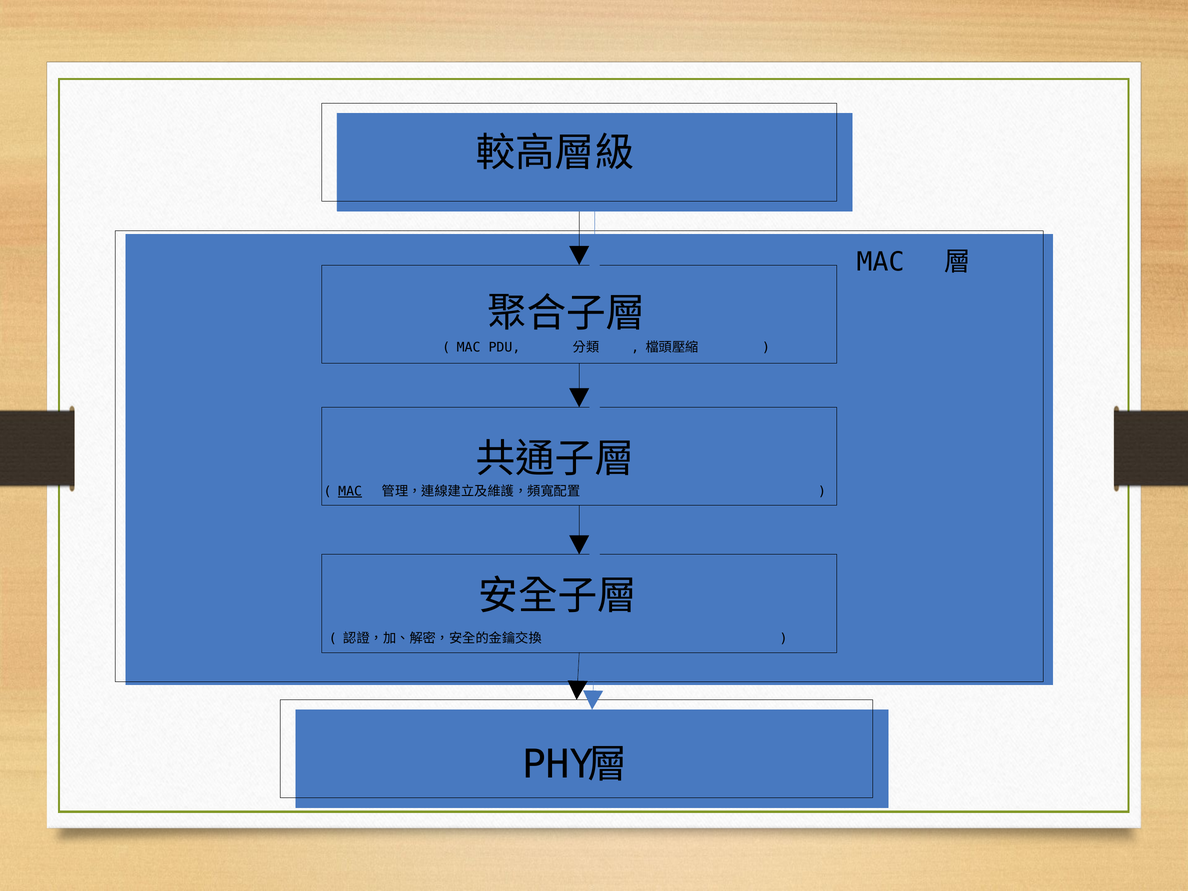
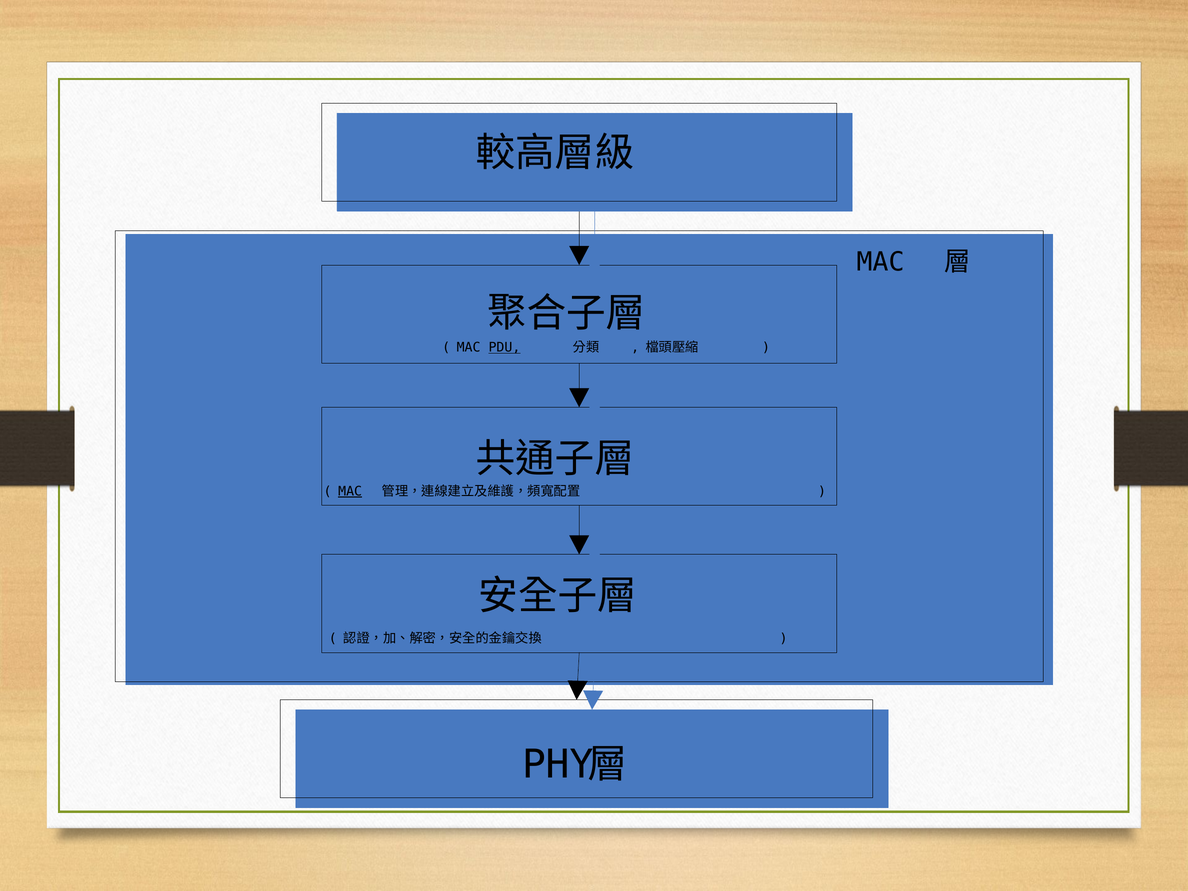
PDU underline: none -> present (504, 348)
